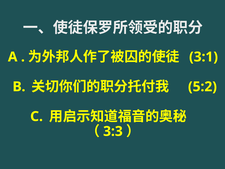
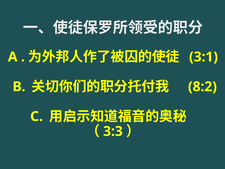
5:2: 5:2 -> 8:2 (202, 87)
